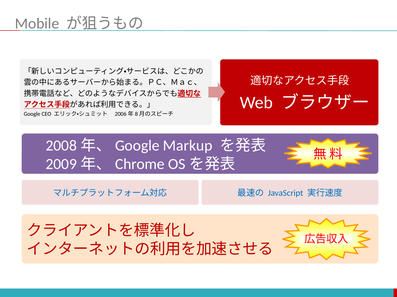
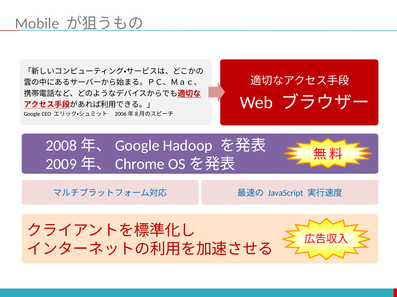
Markup: Markup -> Hadoop (188, 146)
